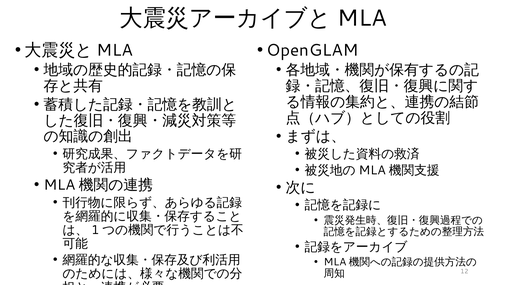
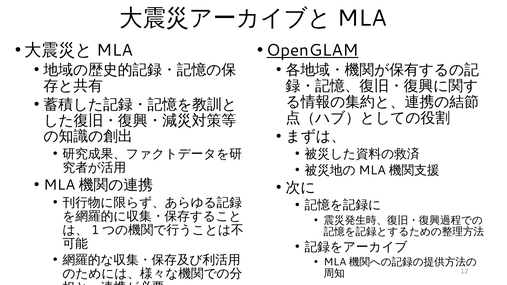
OpenGLAM underline: none -> present (313, 50)
